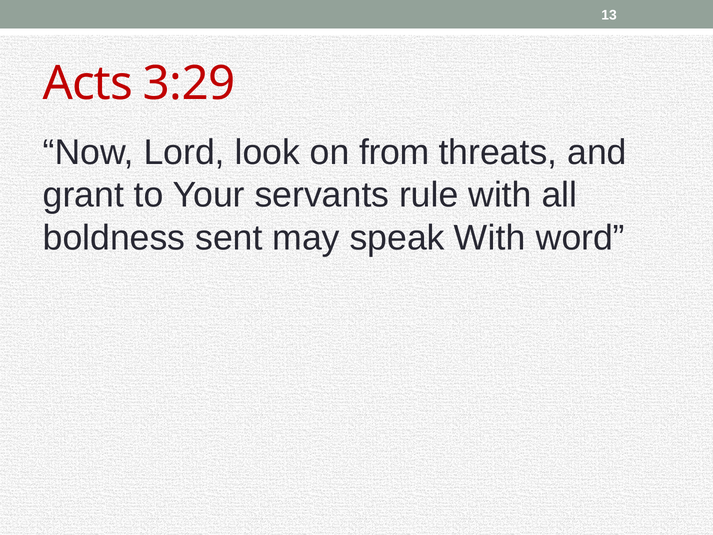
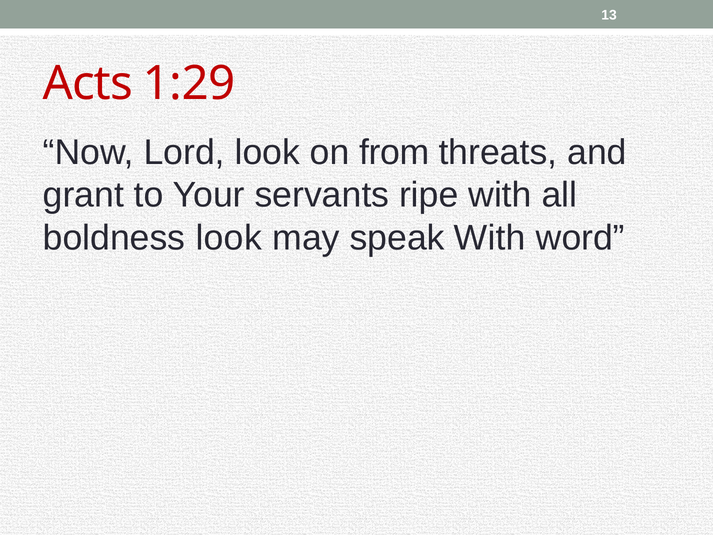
3:29: 3:29 -> 1:29 (189, 84)
rule: rule -> ripe (429, 195)
boldness sent: sent -> look (229, 238)
